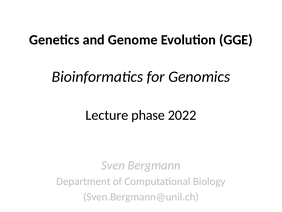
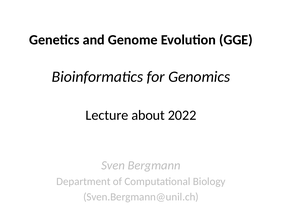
phase: phase -> about (148, 115)
